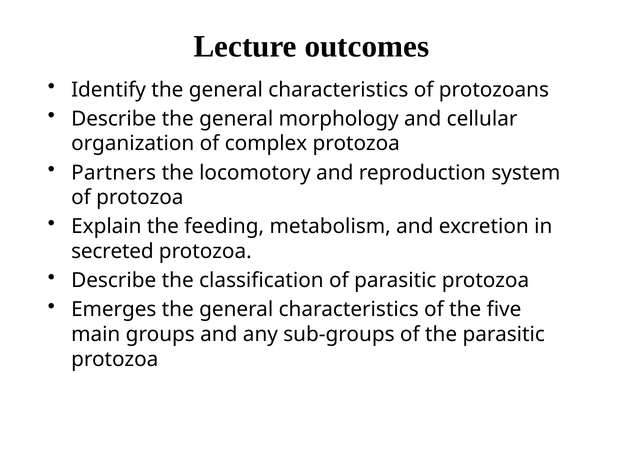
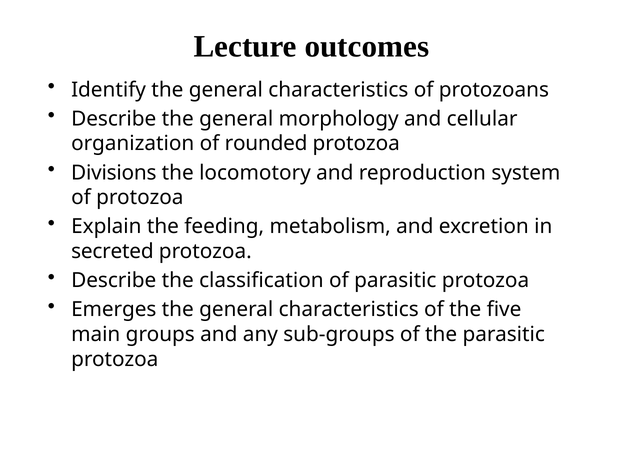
complex: complex -> rounded (266, 144)
Partners: Partners -> Divisions (114, 173)
